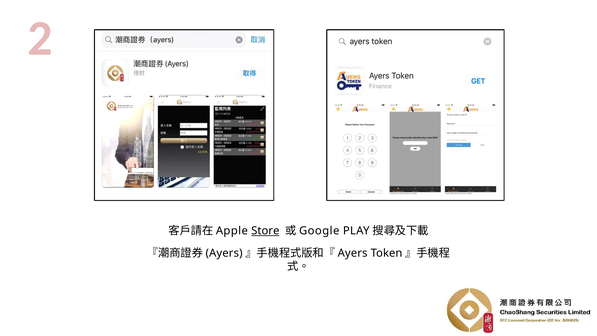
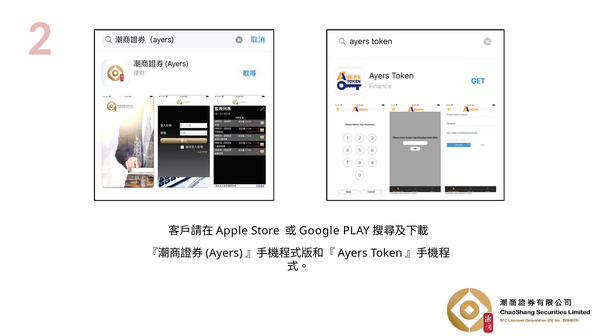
Store underline: present -> none (265, 231)
